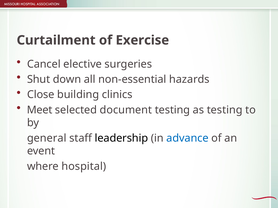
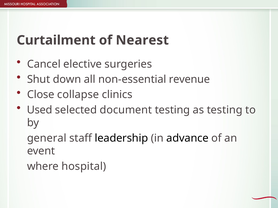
Exercise: Exercise -> Nearest (142, 40)
hazards: hazards -> revenue (189, 80)
building: building -> collapse (78, 95)
Meet: Meet -> Used (40, 110)
advance colour: blue -> black (187, 138)
